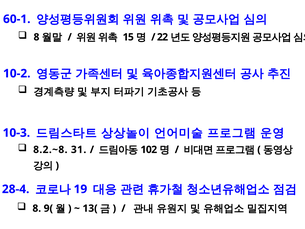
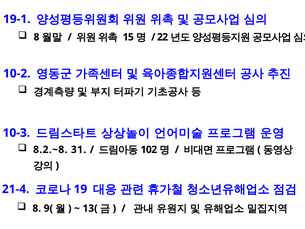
60-1: 60-1 -> 19-1 (17, 19)
28-4: 28-4 -> 21-4 (16, 189)
